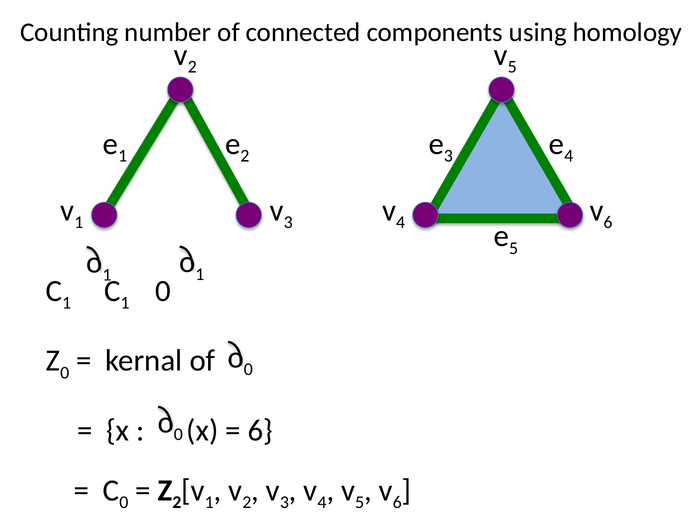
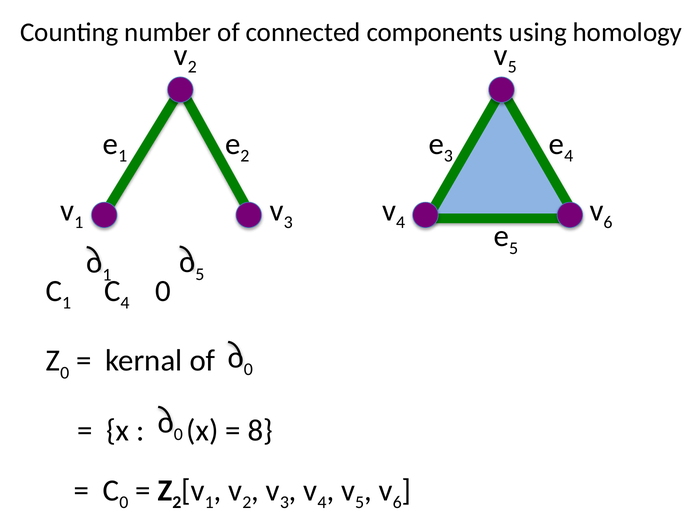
1: 1 -> 5 (200, 275)
1: 1 -> 4 (125, 303)
6: 6 -> 8 (260, 431)
